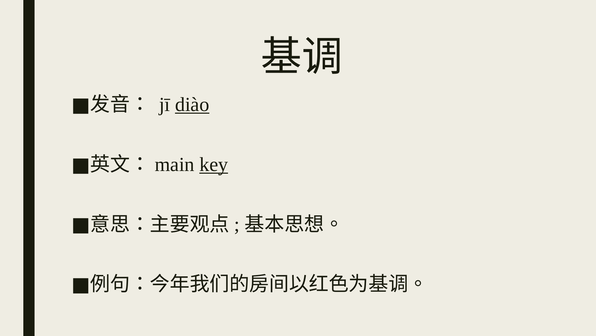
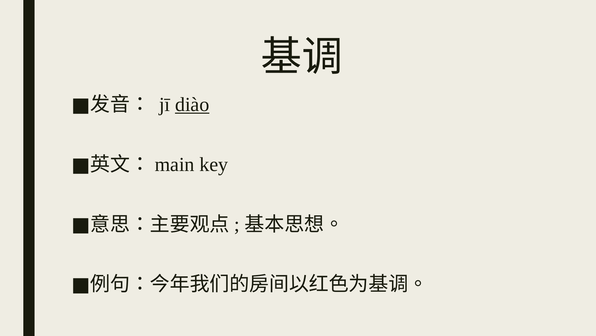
key underline: present -> none (214, 164)
